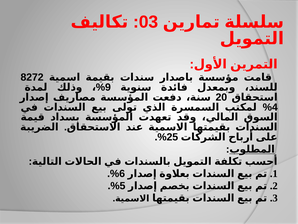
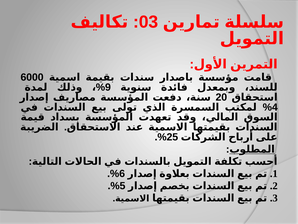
8272: 8272 -> 6000 (32, 77)
